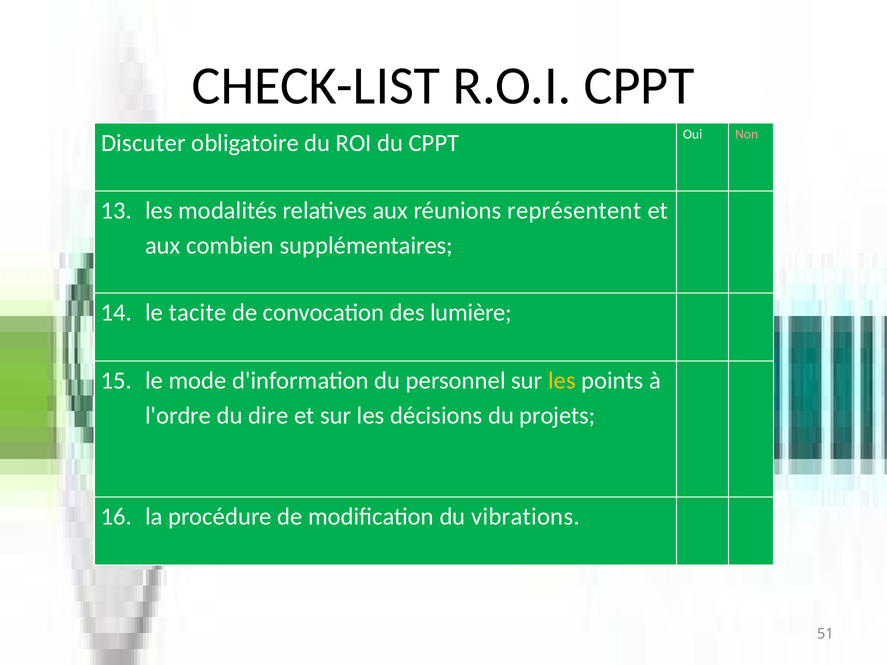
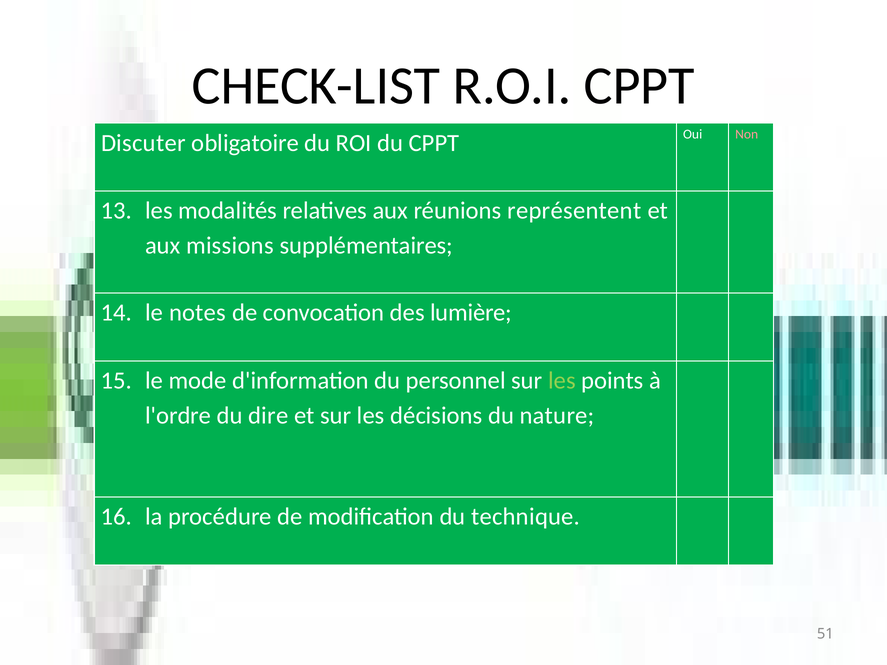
combien: combien -> missions (230, 246)
tacite: tacite -> notes (198, 313)
les colour: yellow -> light green (562, 381)
projets: projets -> nature (557, 416)
vibrations: vibrations -> technique (526, 517)
